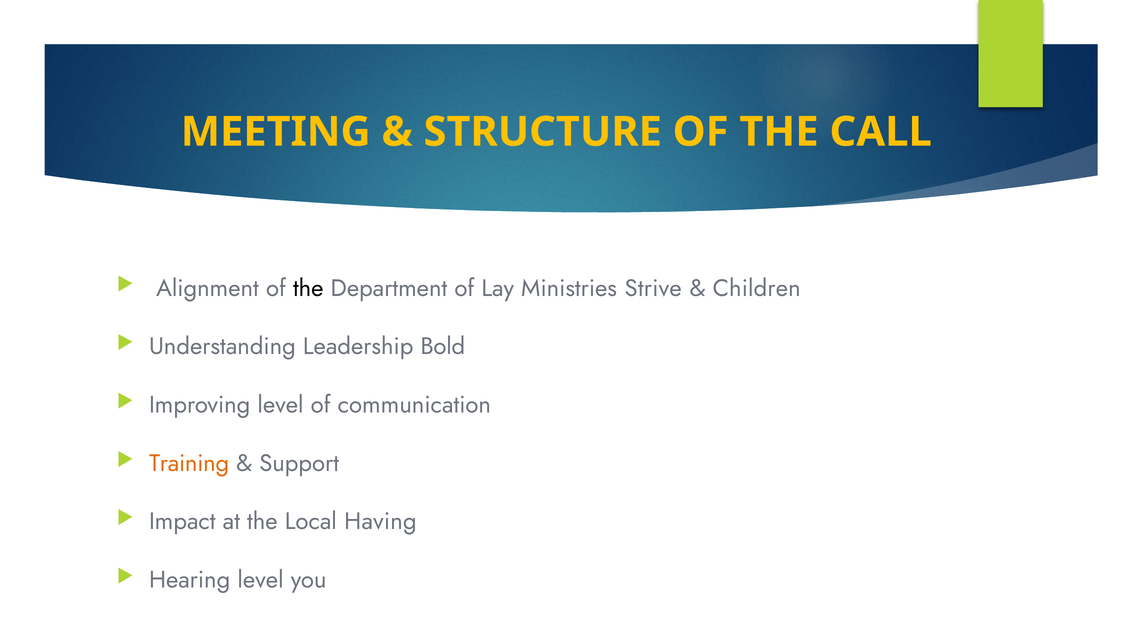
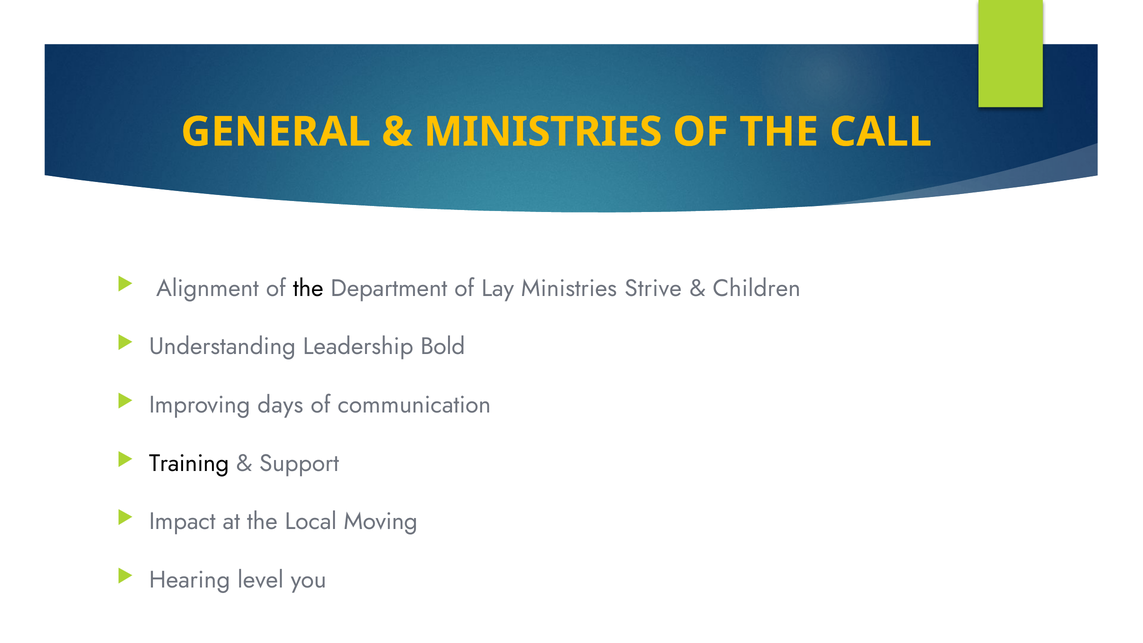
MEETING: MEETING -> GENERAL (276, 132)
STRUCTURE: STRUCTURE -> MINISTRIES (543, 132)
Improving level: level -> days (280, 405)
Training colour: orange -> black (189, 463)
Having: Having -> Moving (381, 522)
